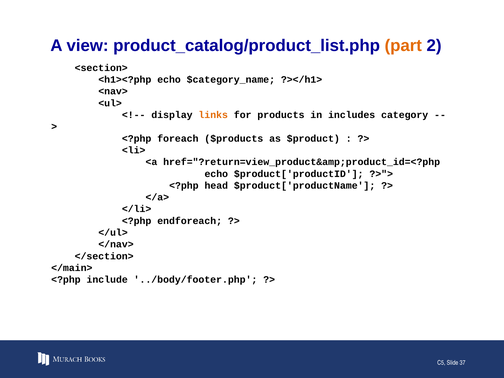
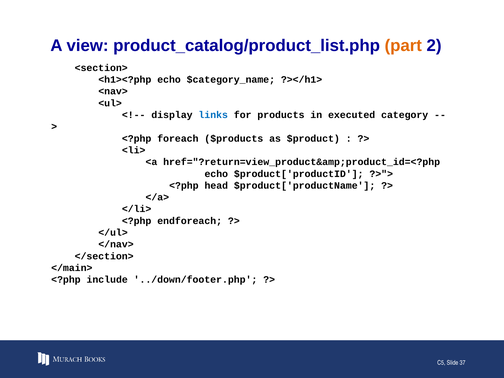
links colour: orange -> blue (213, 115)
includes: includes -> executed (352, 115)
../body/footer.php: ../body/footer.php -> ../down/footer.php (196, 280)
